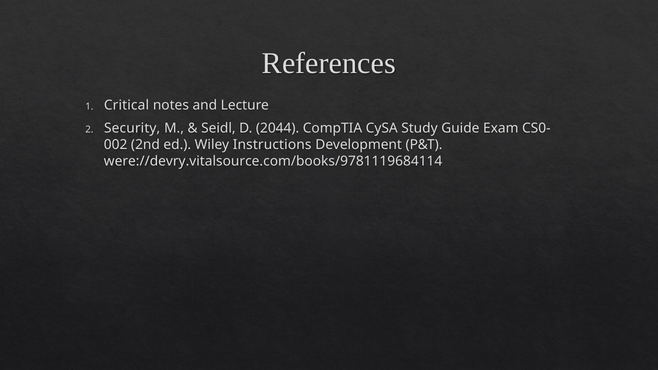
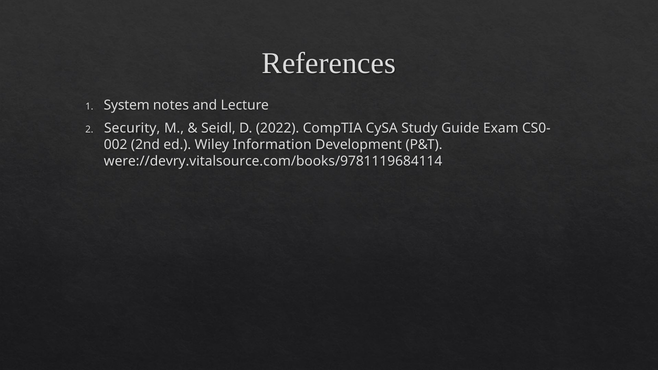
Critical: Critical -> System (127, 105)
2044: 2044 -> 2022 (278, 128)
Instructions: Instructions -> Information (272, 145)
